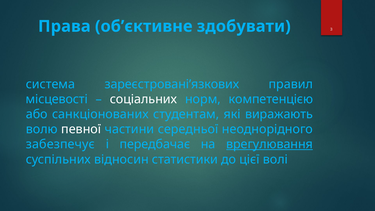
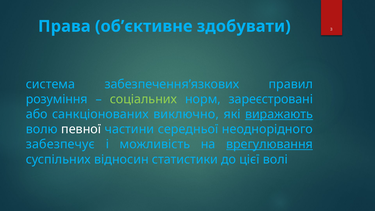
зареєстровані’язкових: зареєстровані’язкових -> забезпечення’язкових (172, 84)
місцевості: місцевості -> розуміння (57, 99)
соціальних colour: white -> light green (143, 99)
компетенцією: компетенцією -> зареєстровані (271, 99)
студентам: студентам -> виключно (186, 114)
виражають underline: none -> present (279, 114)
передбачає: передбачає -> можливість (155, 144)
